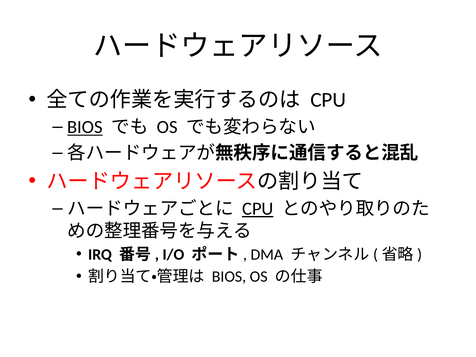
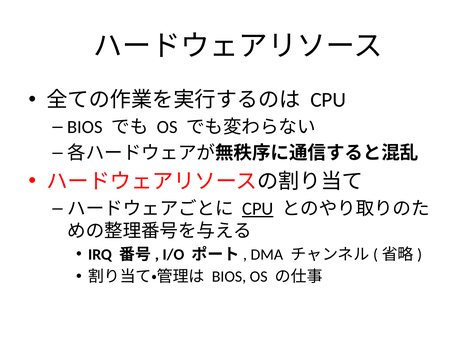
BIOS underline: present -> none (85, 127)
